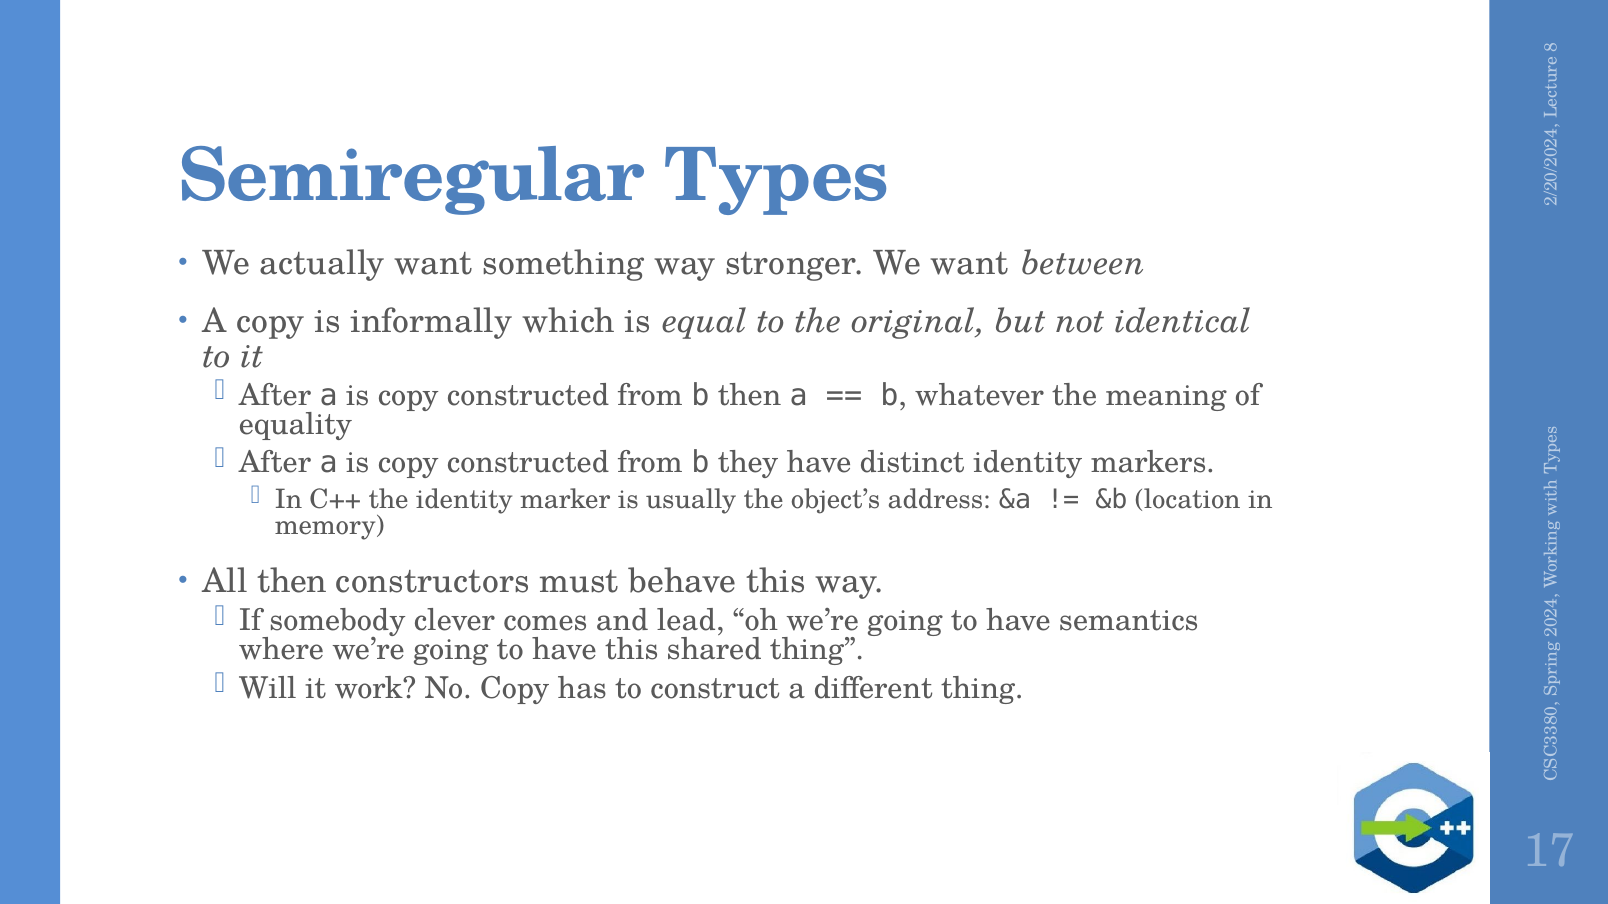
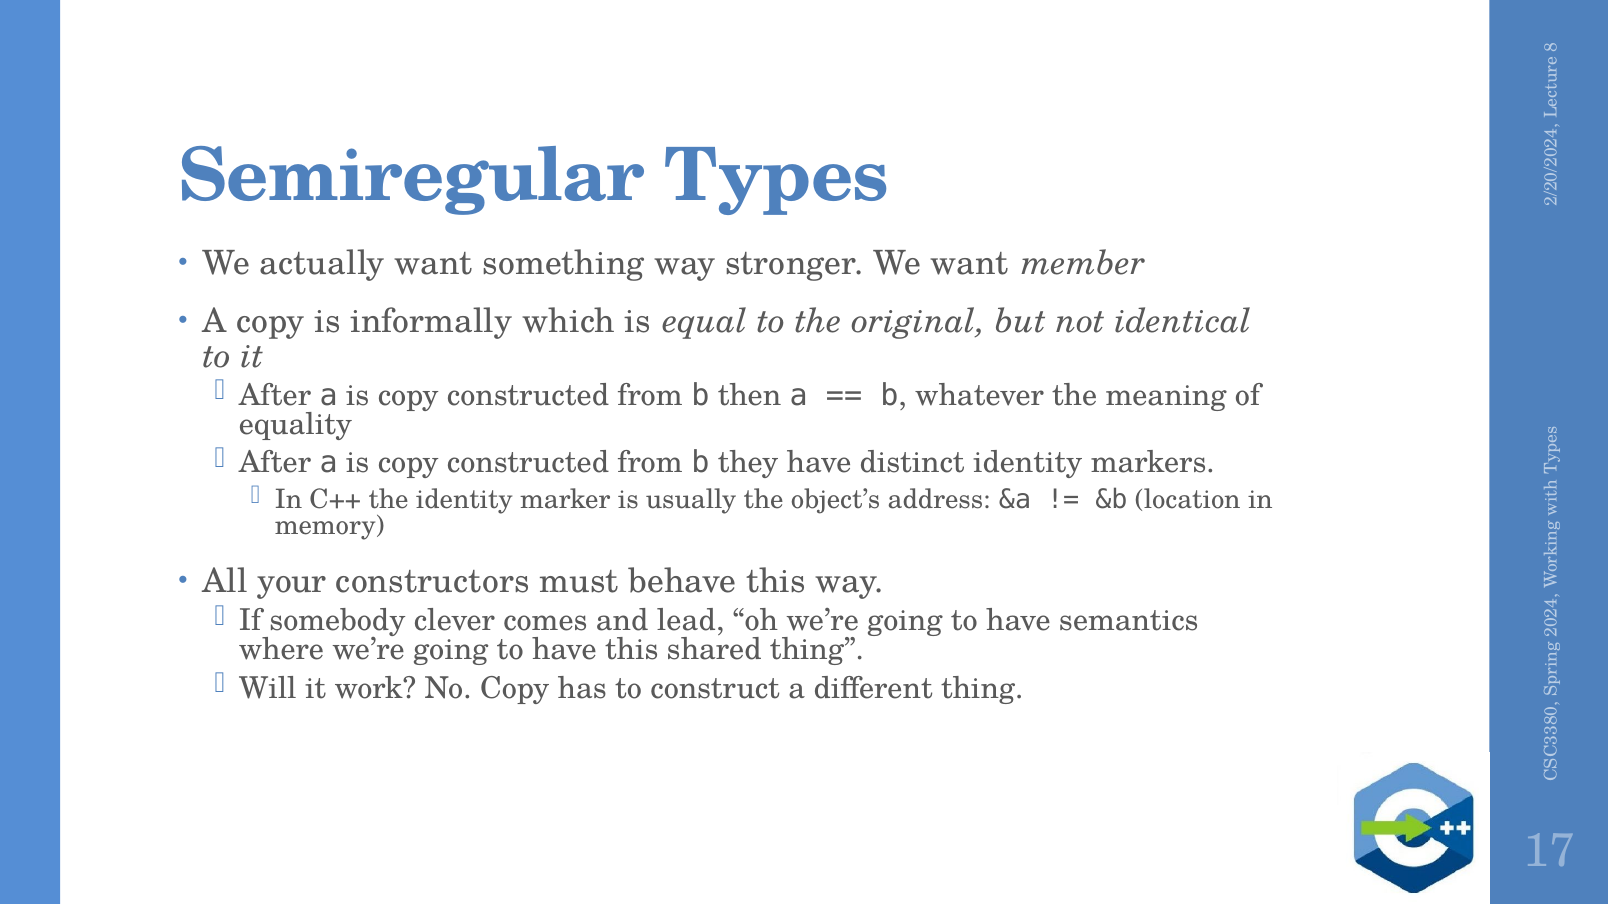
between: between -> member (1083, 264)
All then: then -> your (292, 582)
